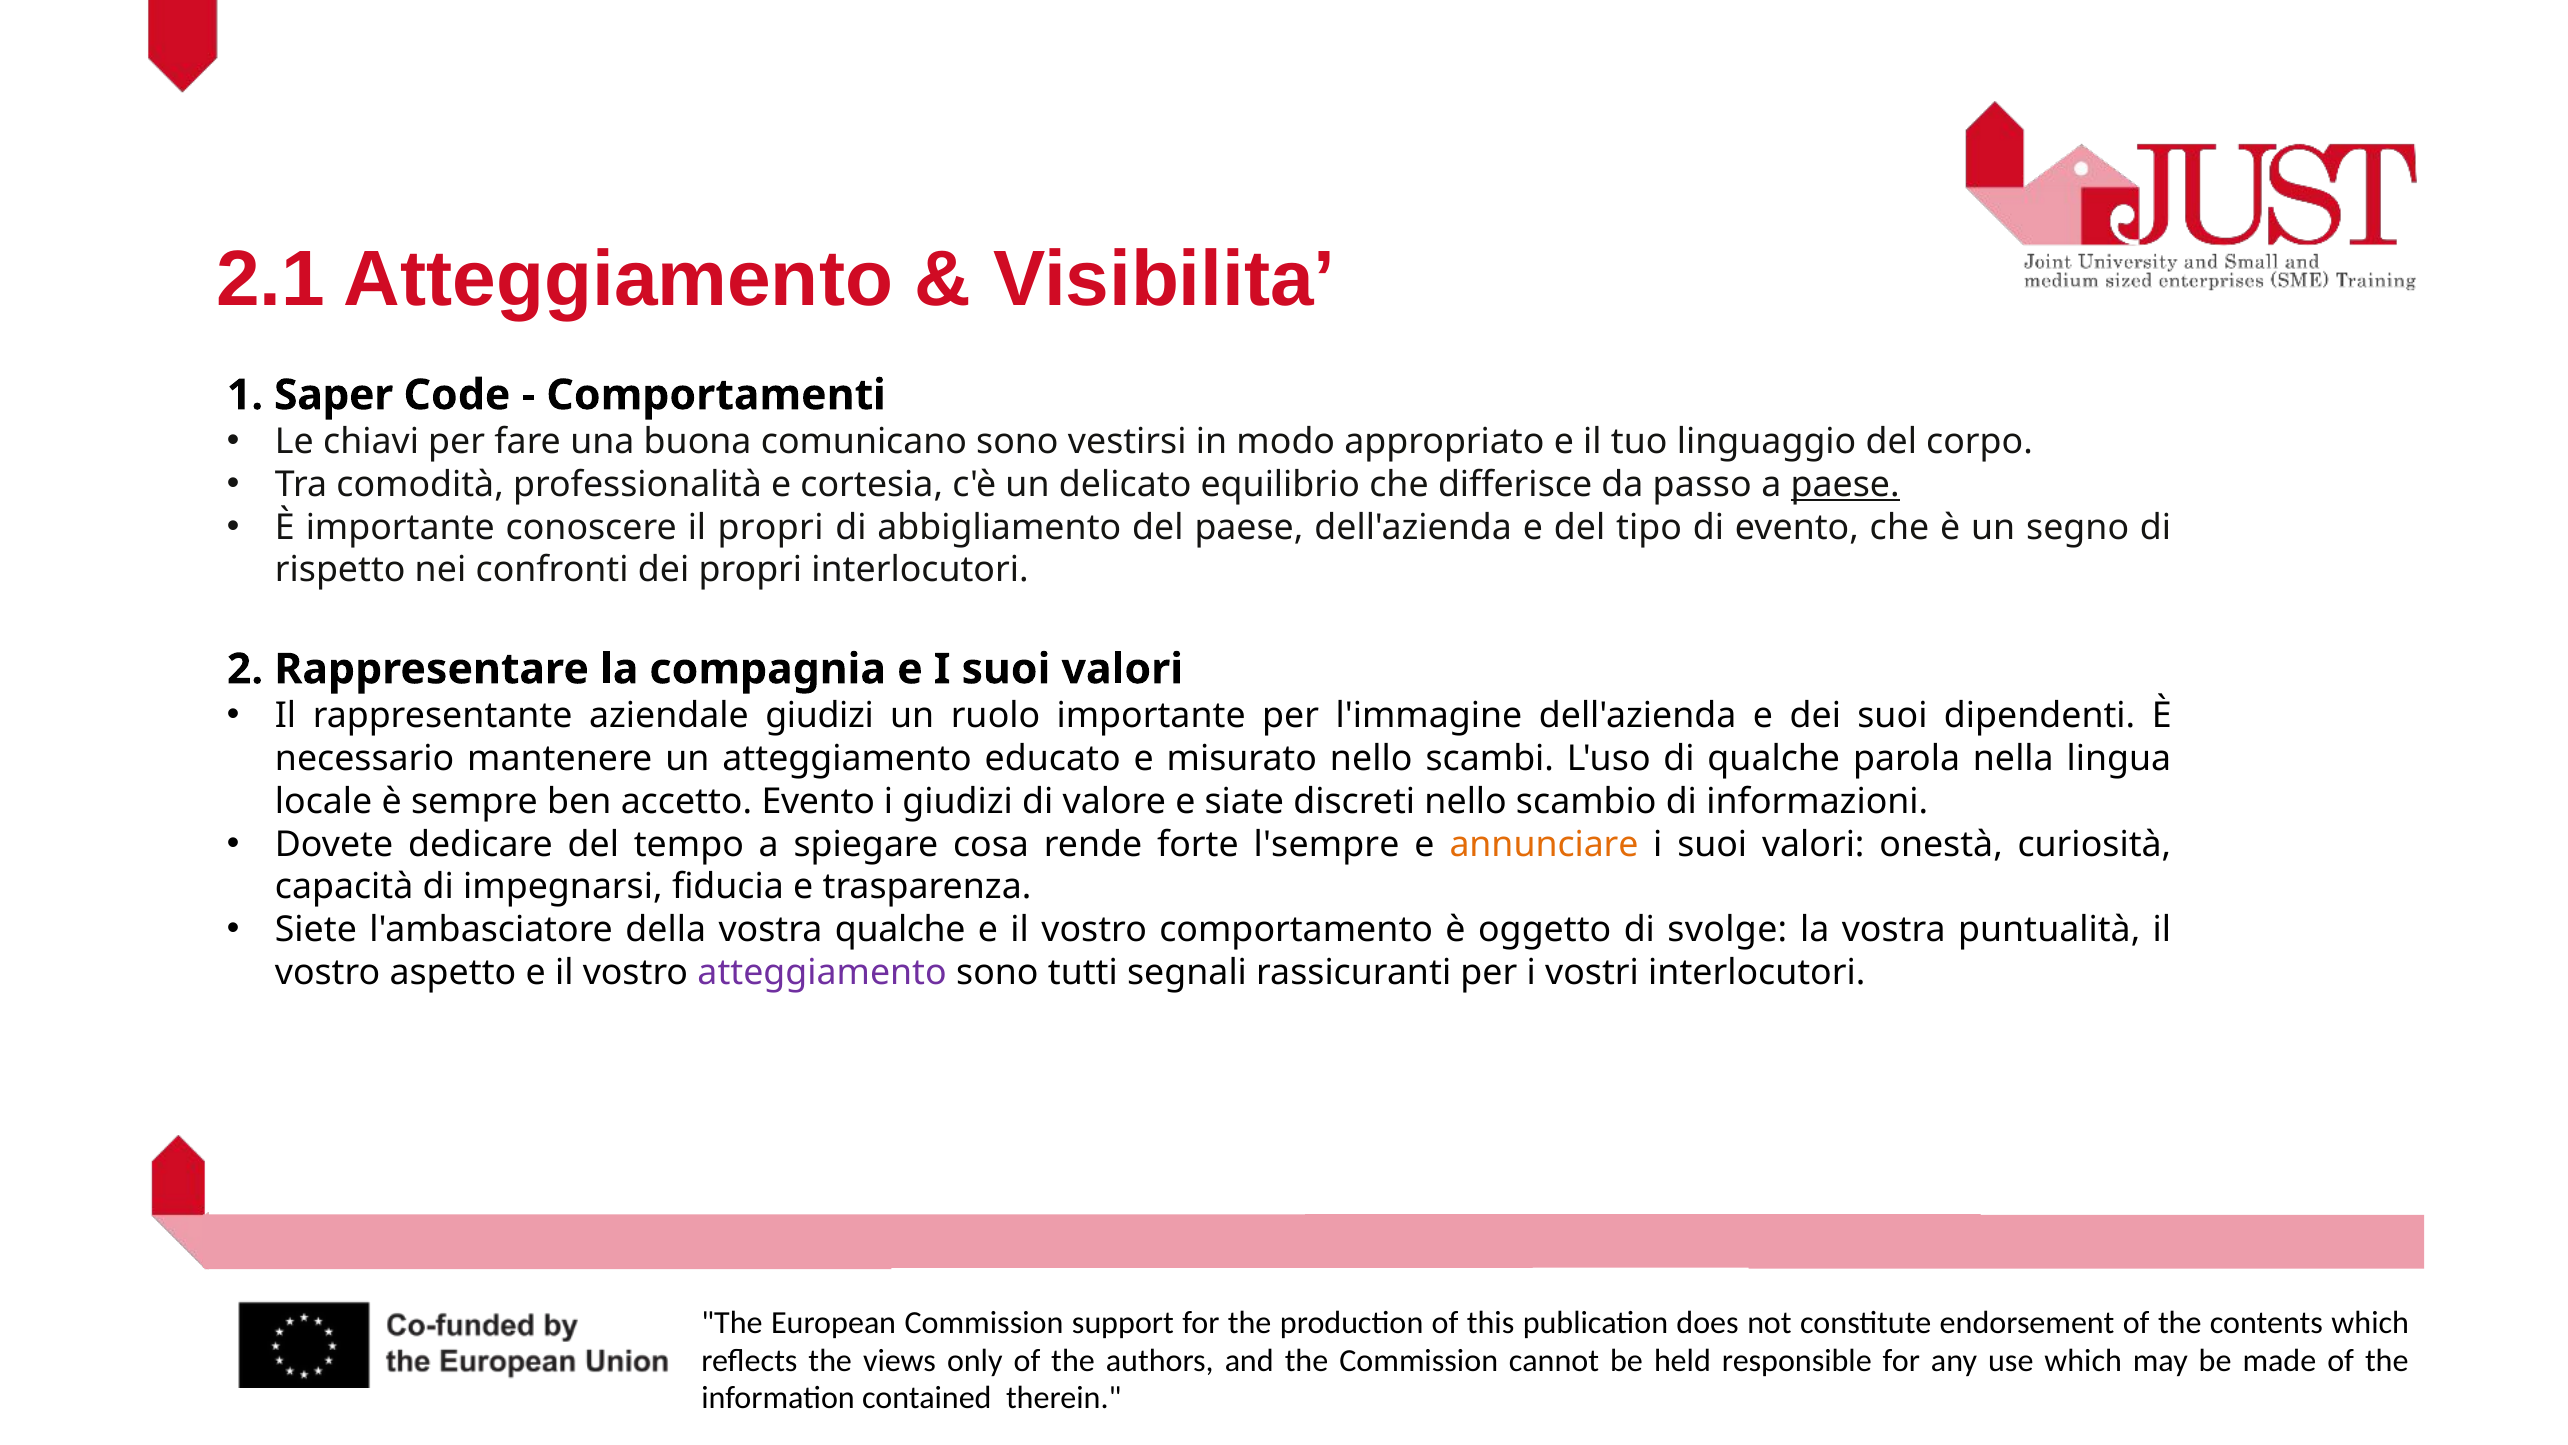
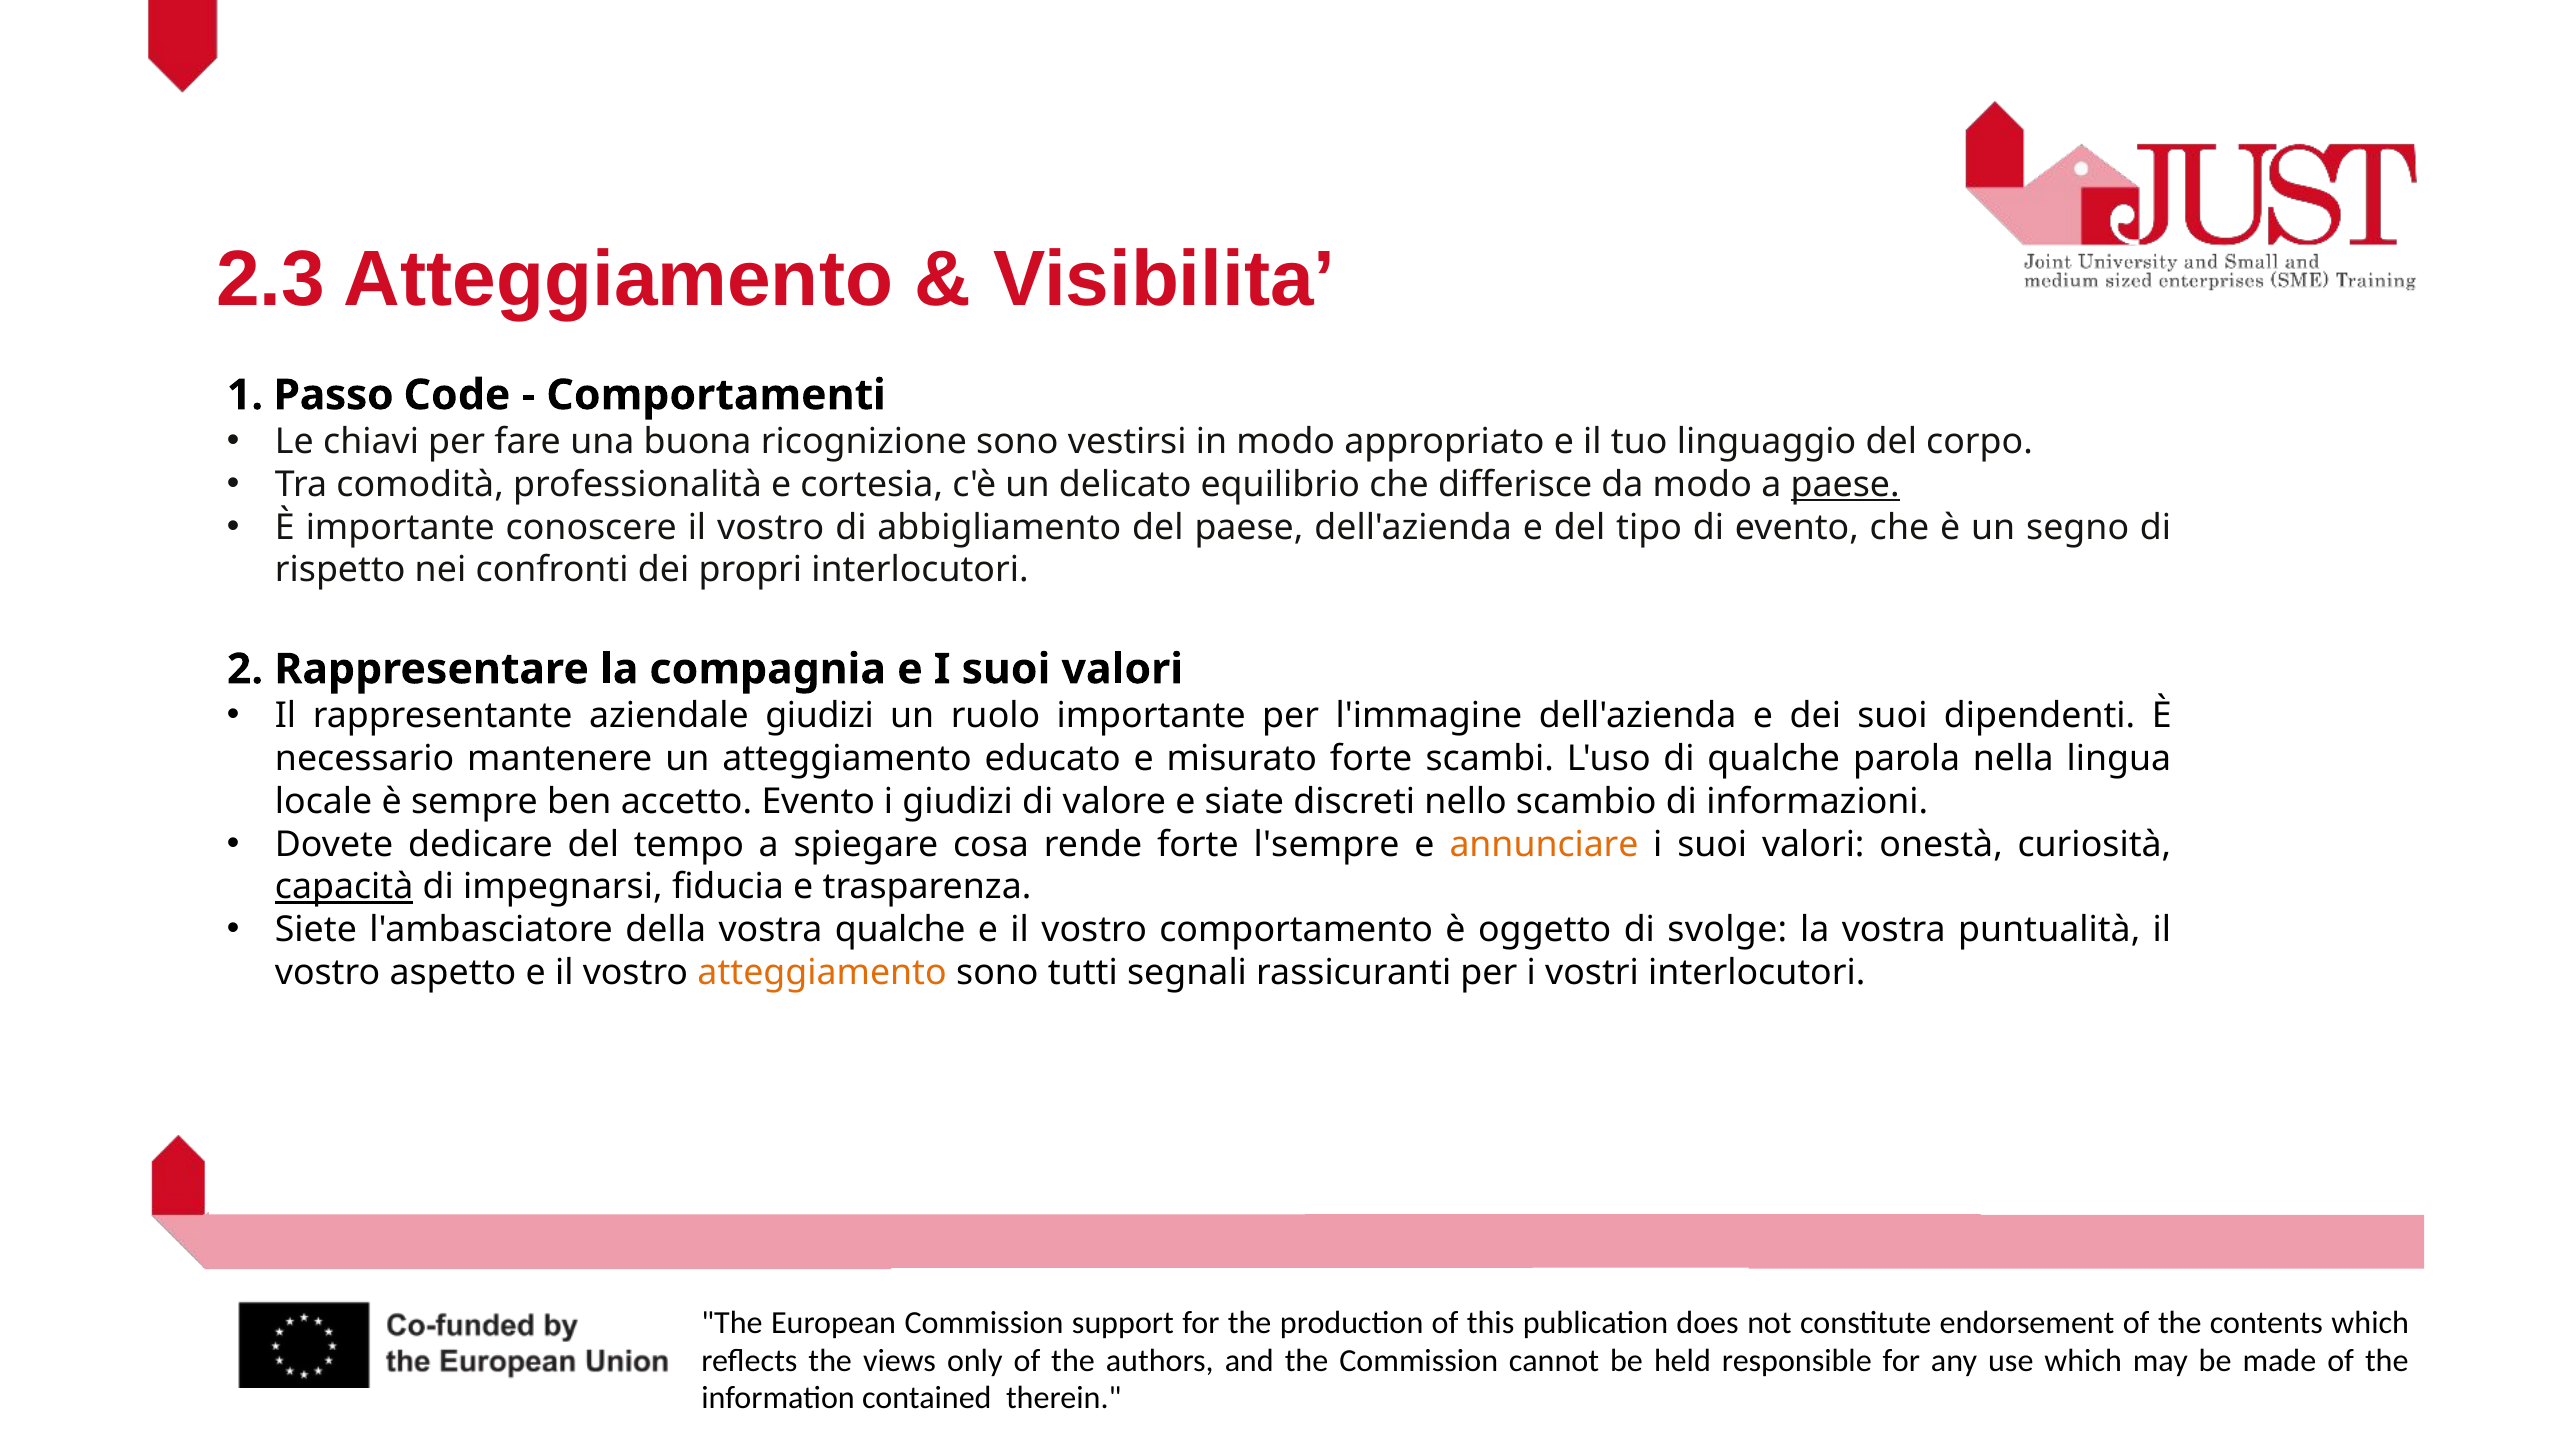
2.1: 2.1 -> 2.3 (271, 280)
Saper: Saper -> Passo (334, 395)
comunicano: comunicano -> ricognizione (864, 442)
da passo: passo -> modo (1702, 484)
conoscere il propri: propri -> vostro (771, 527)
misurato nello: nello -> forte (1371, 758)
capacità underline: none -> present (344, 887)
atteggiamento colour: purple -> orange (822, 972)
